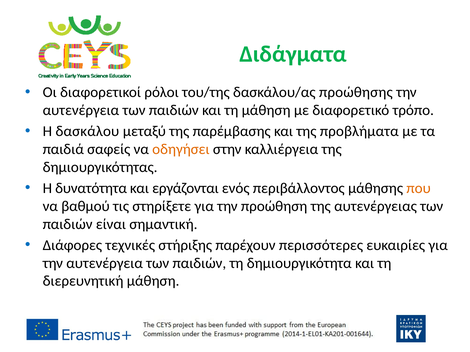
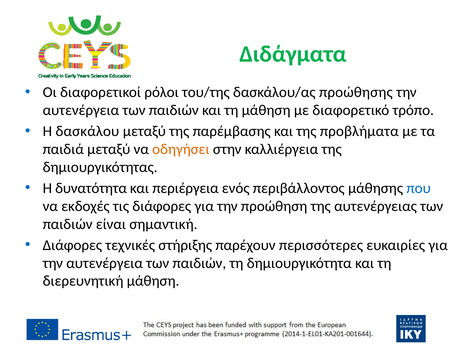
παιδιά σαφείς: σαφείς -> μεταξύ (109, 149)
εργάζονται: εργάζονται -> περιέργεια (185, 188)
που colour: orange -> blue (419, 188)
βαθμού: βαθμού -> εκδοχές (85, 206)
τις στηρίξετε: στηρίξετε -> διάφορες (162, 206)
